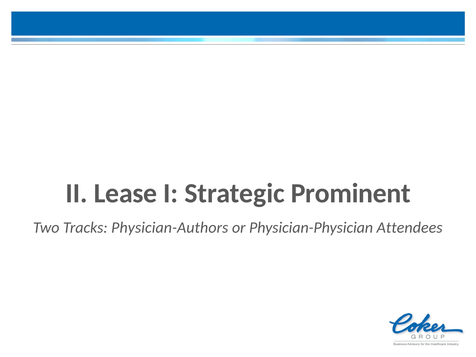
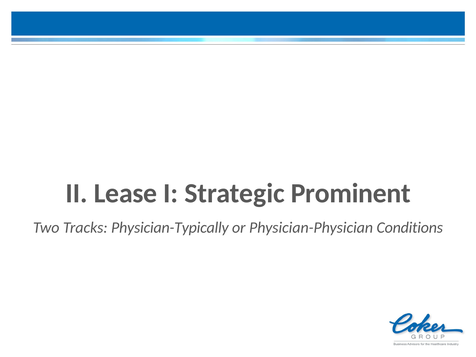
Physician-Authors: Physician-Authors -> Physician-Typically (170, 227)
Attendees: Attendees -> Conditions (410, 227)
